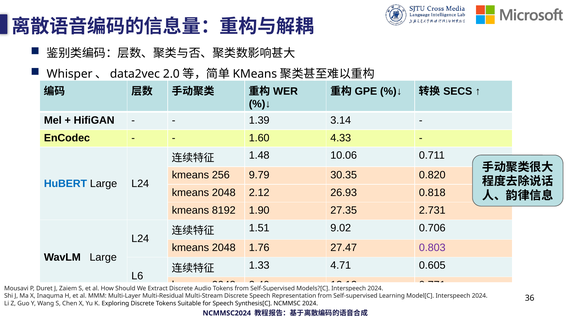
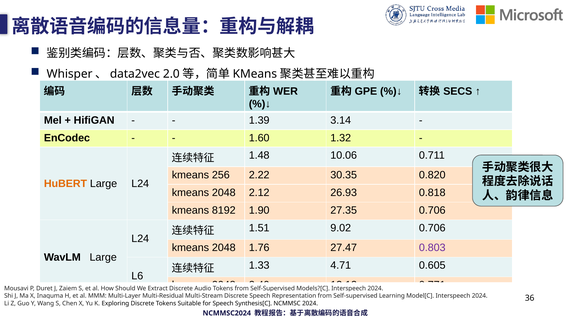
4.33: 4.33 -> 1.32 (341, 138)
9.79: 9.79 -> 2.22 (259, 175)
HuBERT colour: blue -> orange (66, 184)
27.35 2.731: 2.731 -> 0.706 (432, 210)
